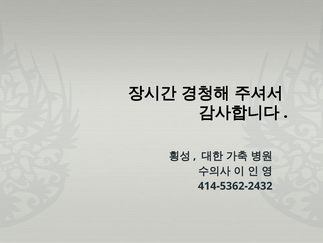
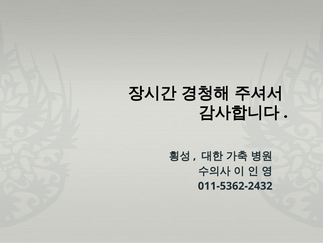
414-5362-2432: 414-5362-2432 -> 011-5362-2432 (235, 186)
